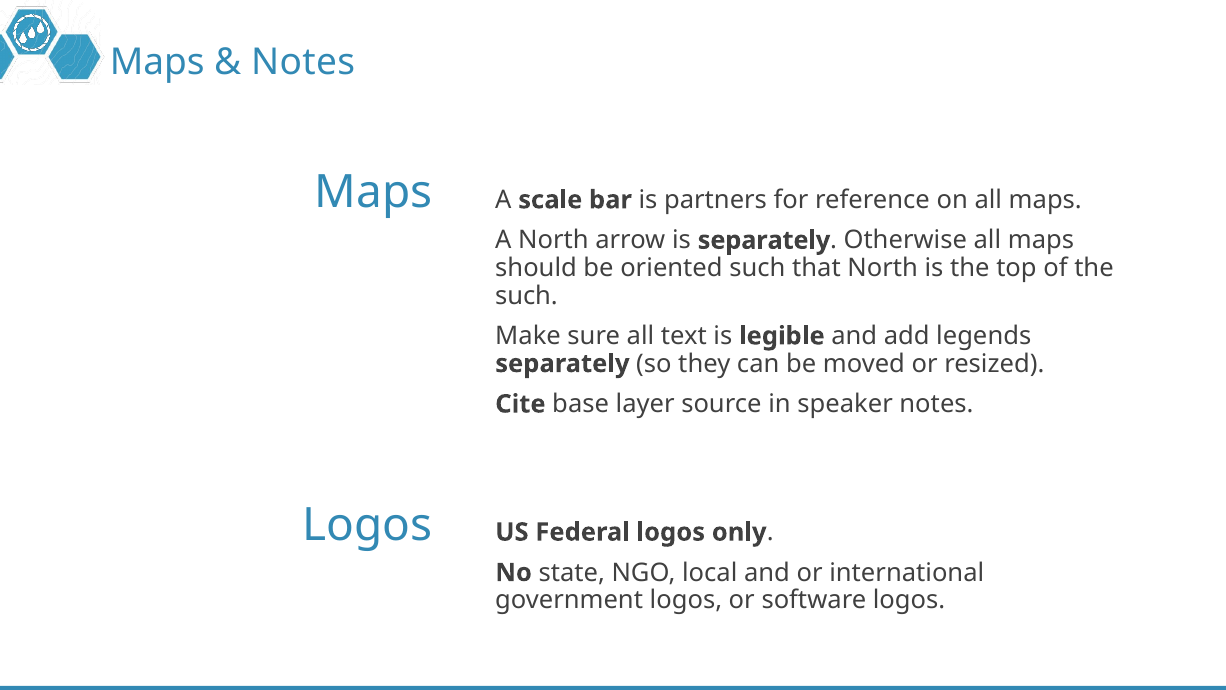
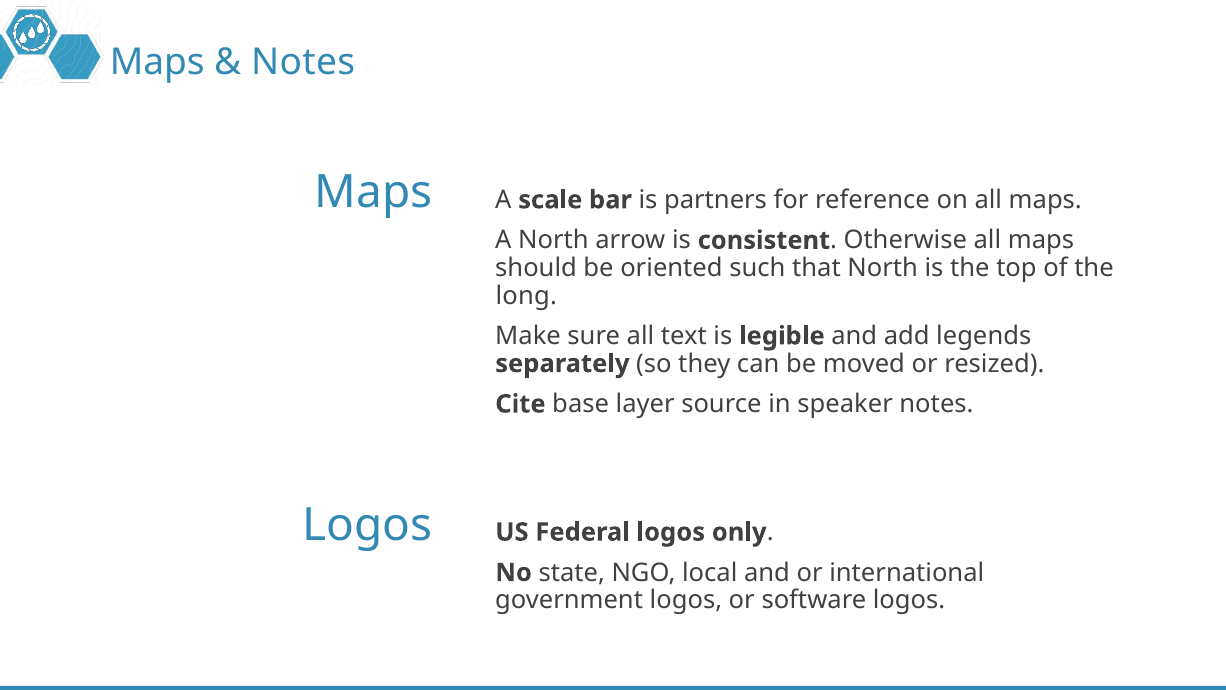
is separately: separately -> consistent (764, 240)
such: such -> long (526, 295)
